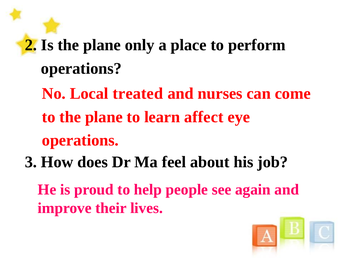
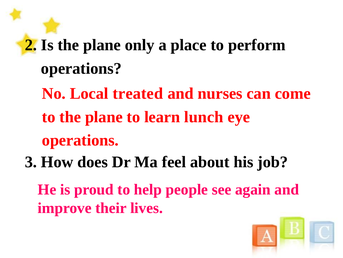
affect: affect -> lunch (204, 117)
